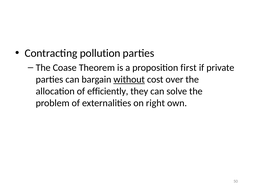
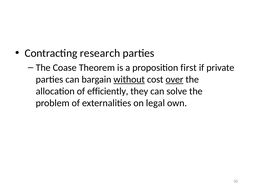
pollution: pollution -> research (100, 53)
over underline: none -> present (174, 79)
right: right -> legal (155, 103)
